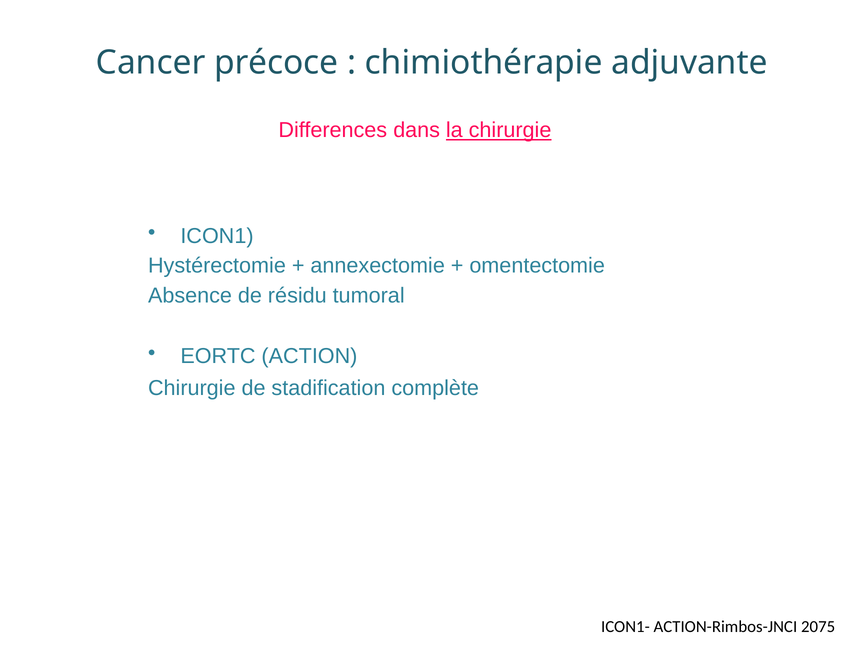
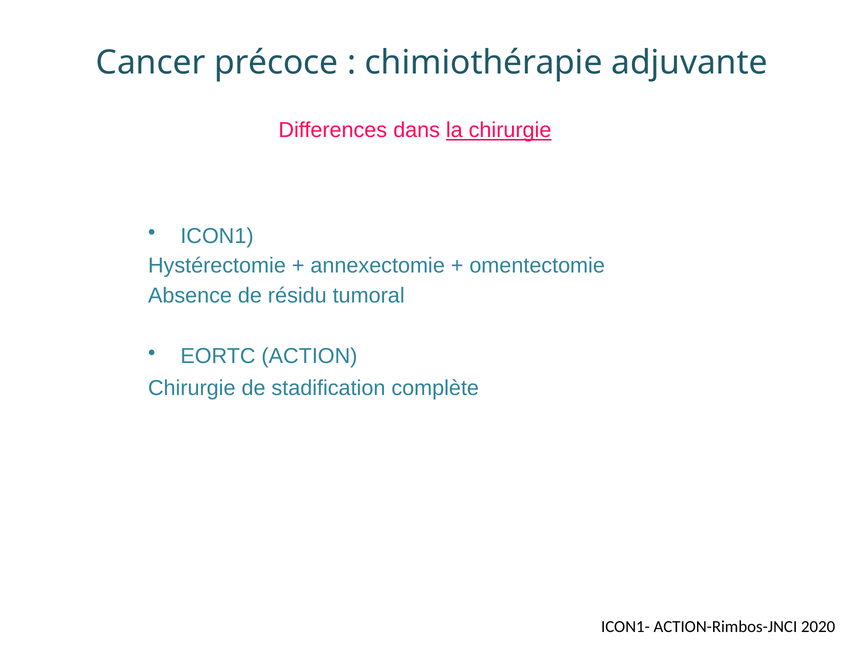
2075: 2075 -> 2020 (818, 626)
